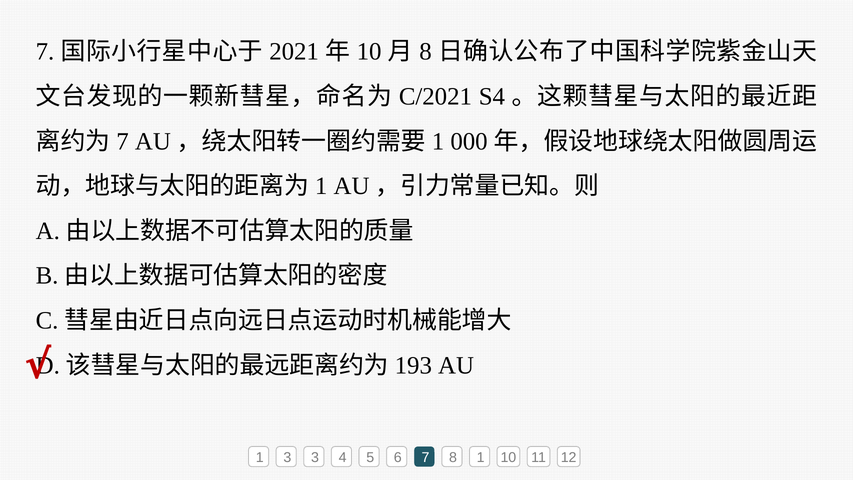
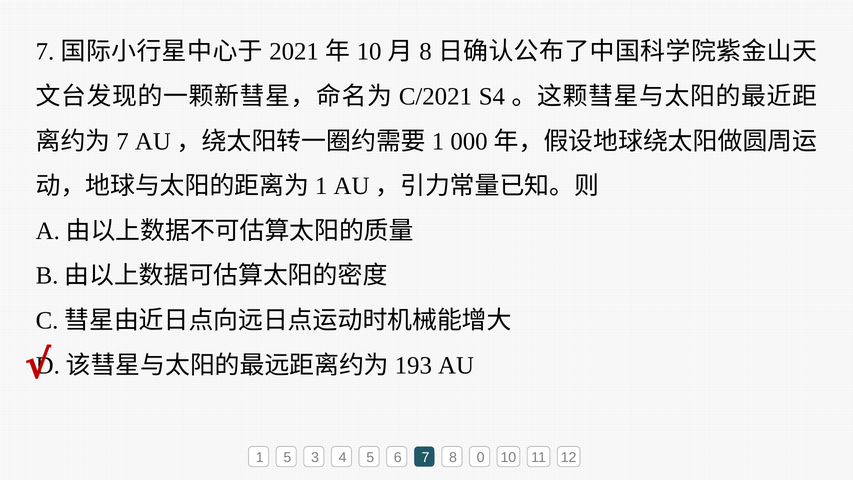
1 3: 3 -> 5 (287, 457)
8 1: 1 -> 0 (481, 457)
